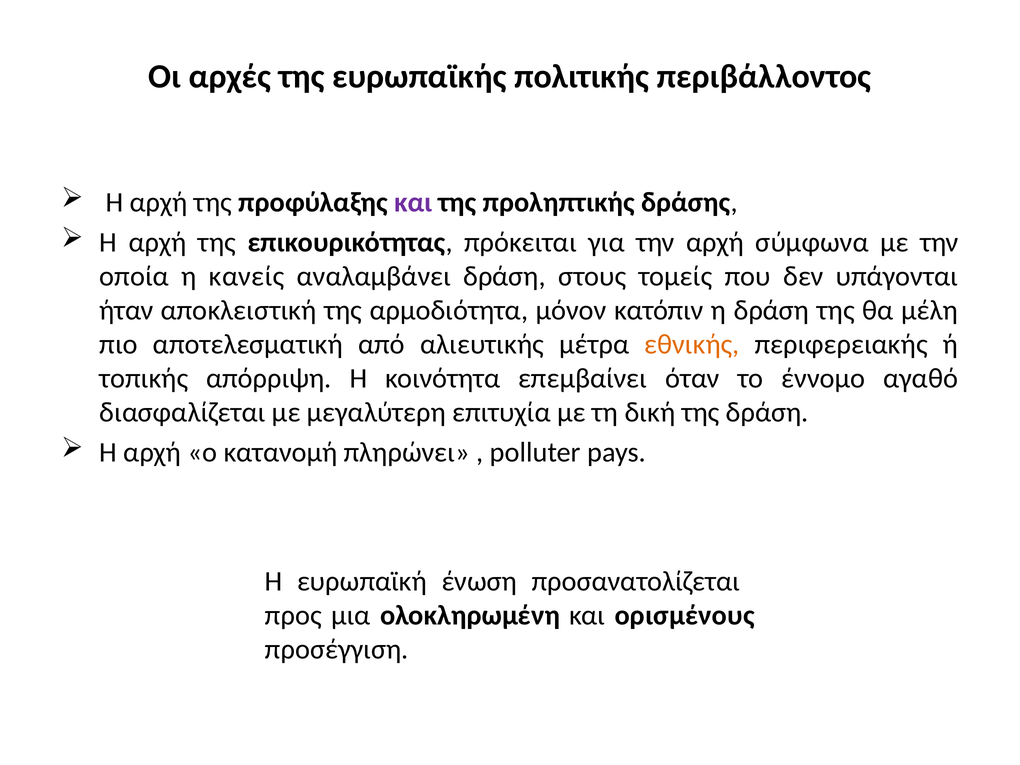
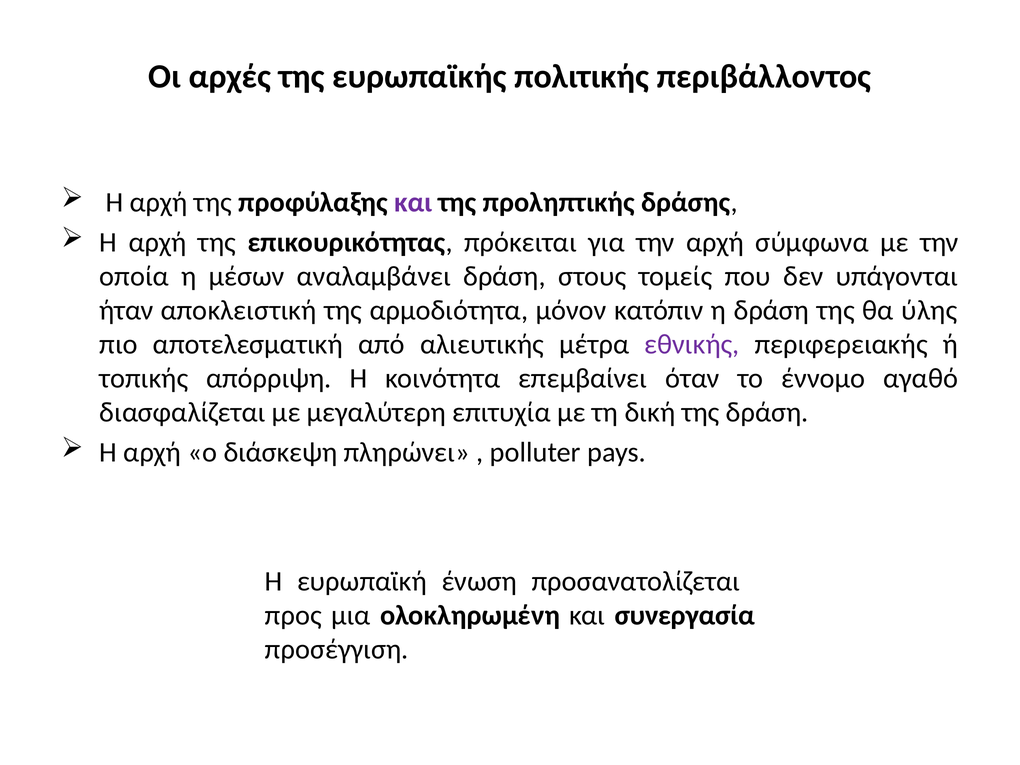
κανείς: κανείς -> μέσων (247, 276)
μέλη: μέλη -> ύλης (930, 310)
εθνικής colour: orange -> purple (692, 345)
κατανομή: κατανομή -> διάσκεψη (280, 452)
ορισμένους: ορισμένους -> συνεργασία (685, 616)
